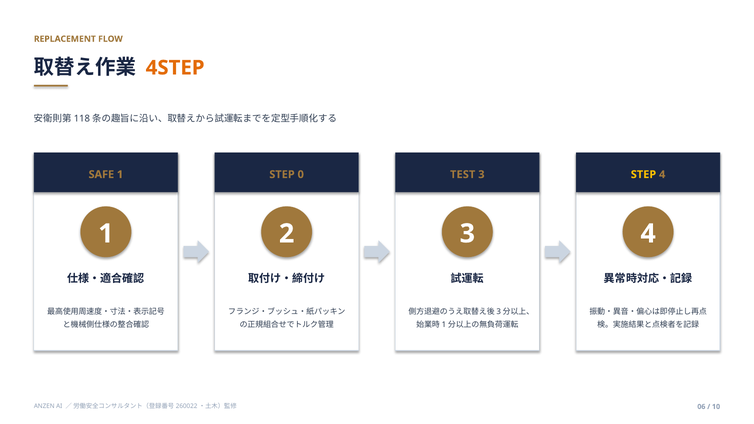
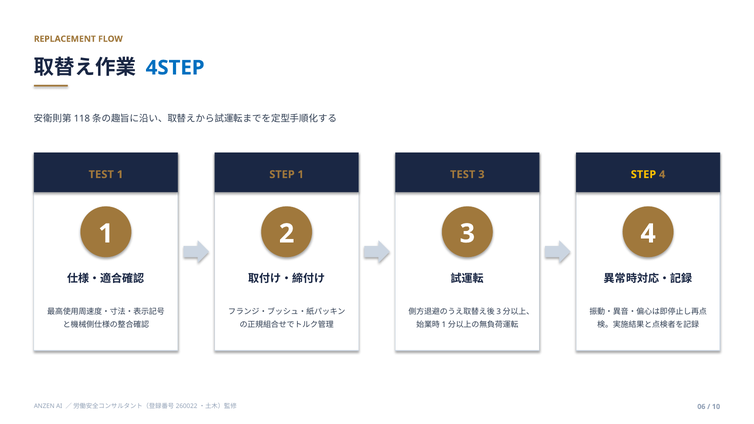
4STEP colour: orange -> blue (175, 68)
SAFE: SAFE -> TEST (101, 175)
STEP 0: 0 -> 1 (301, 175)
